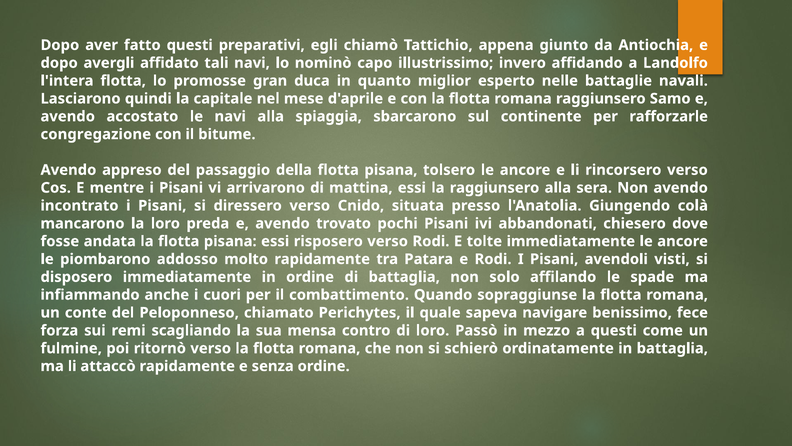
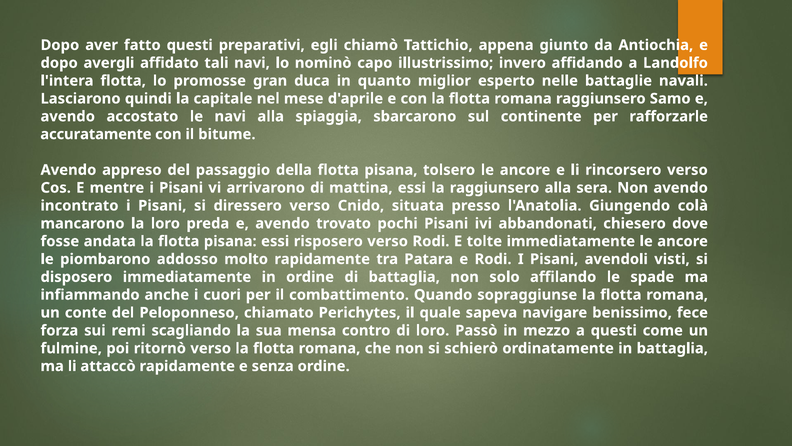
congregazione: congregazione -> accuratamente (96, 134)
